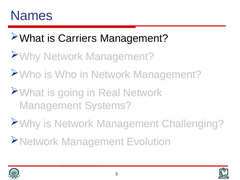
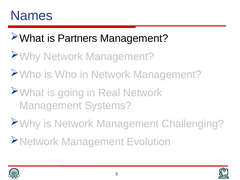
Carriers: Carriers -> Partners (78, 38)
